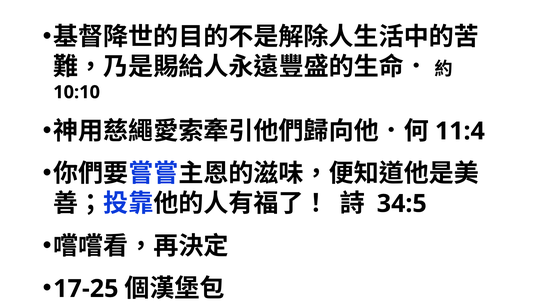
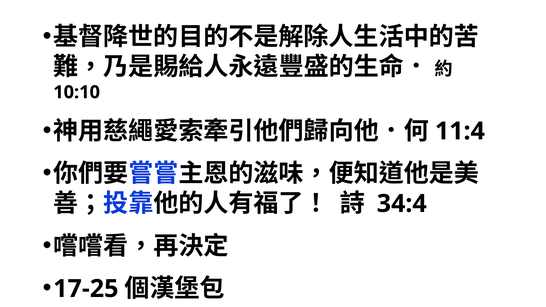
34:5: 34:5 -> 34:4 (402, 204)
